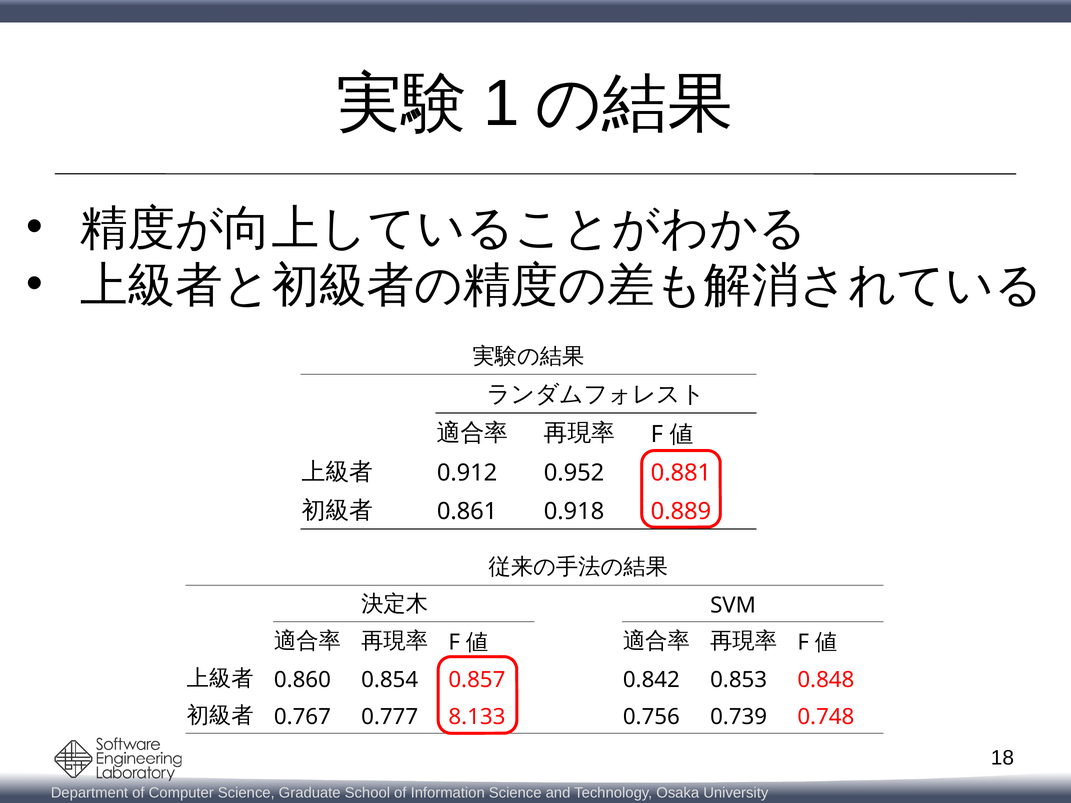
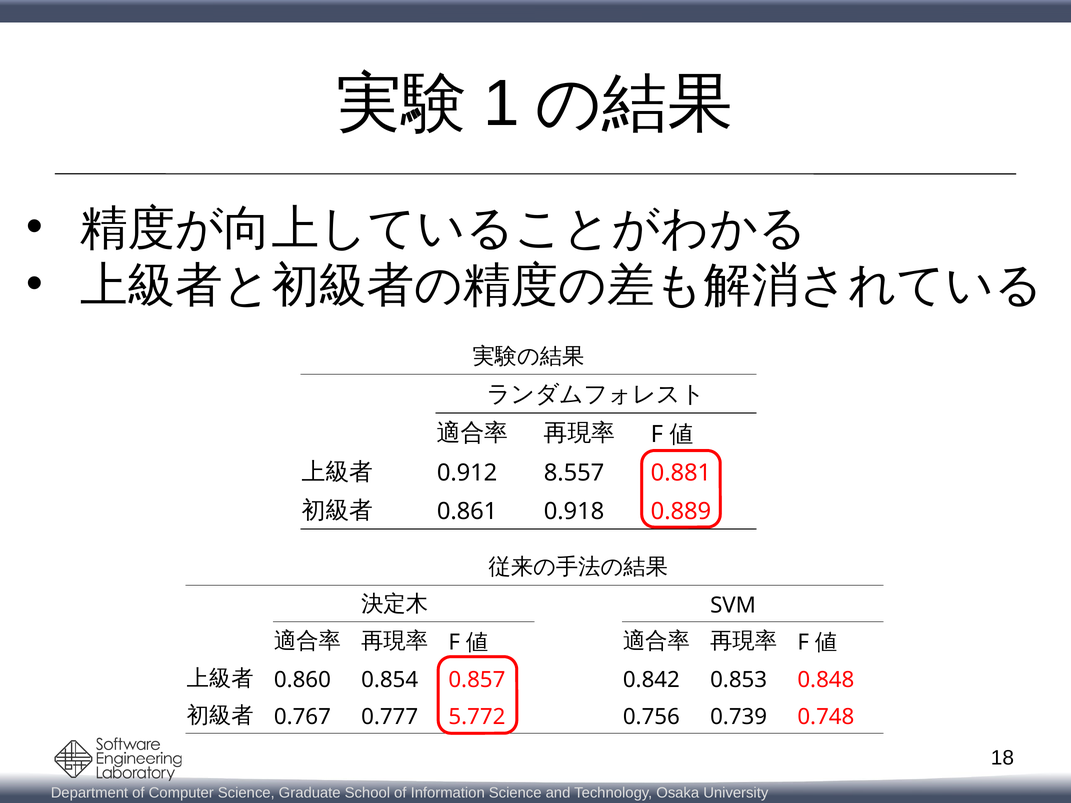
0.952: 0.952 -> 8.557 (574, 473)
8.133: 8.133 -> 5.772 (477, 717)
